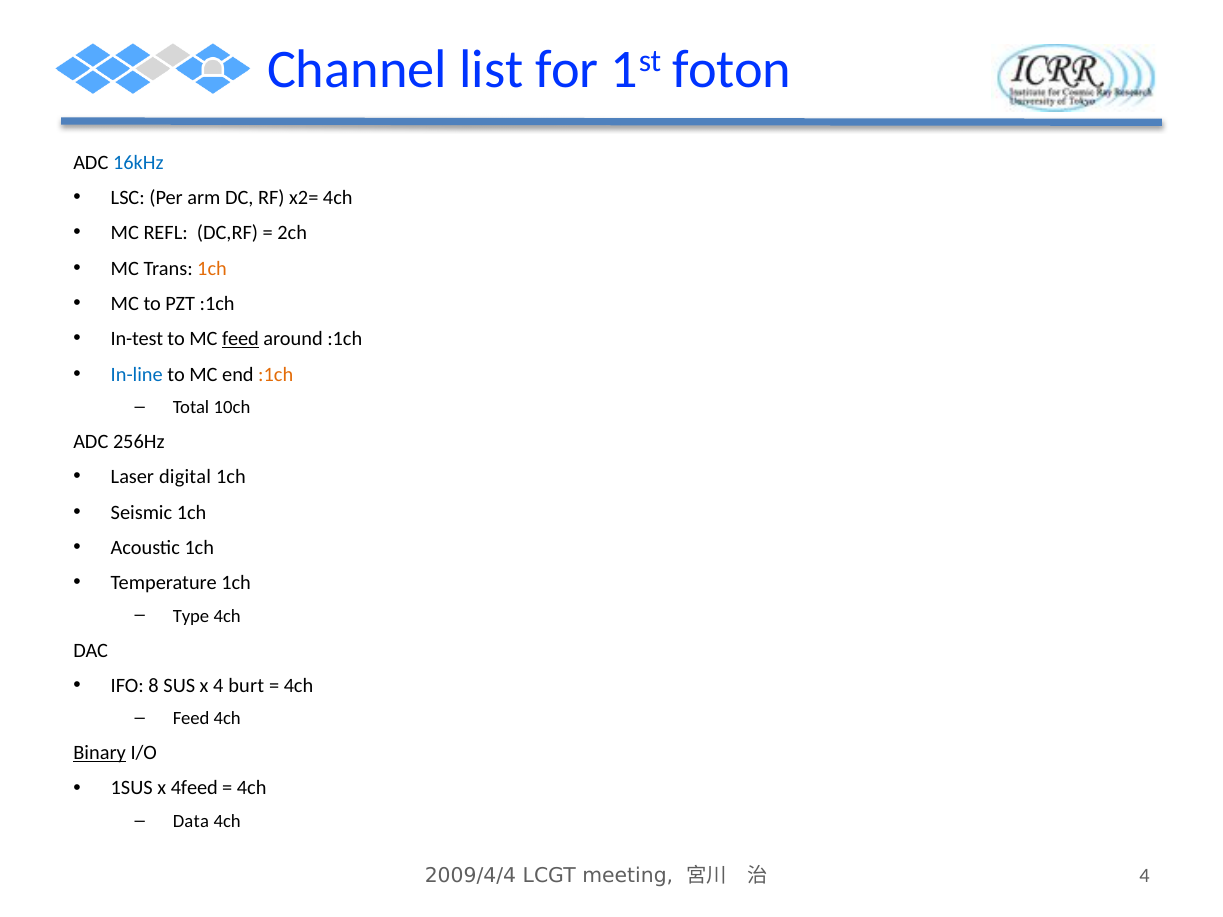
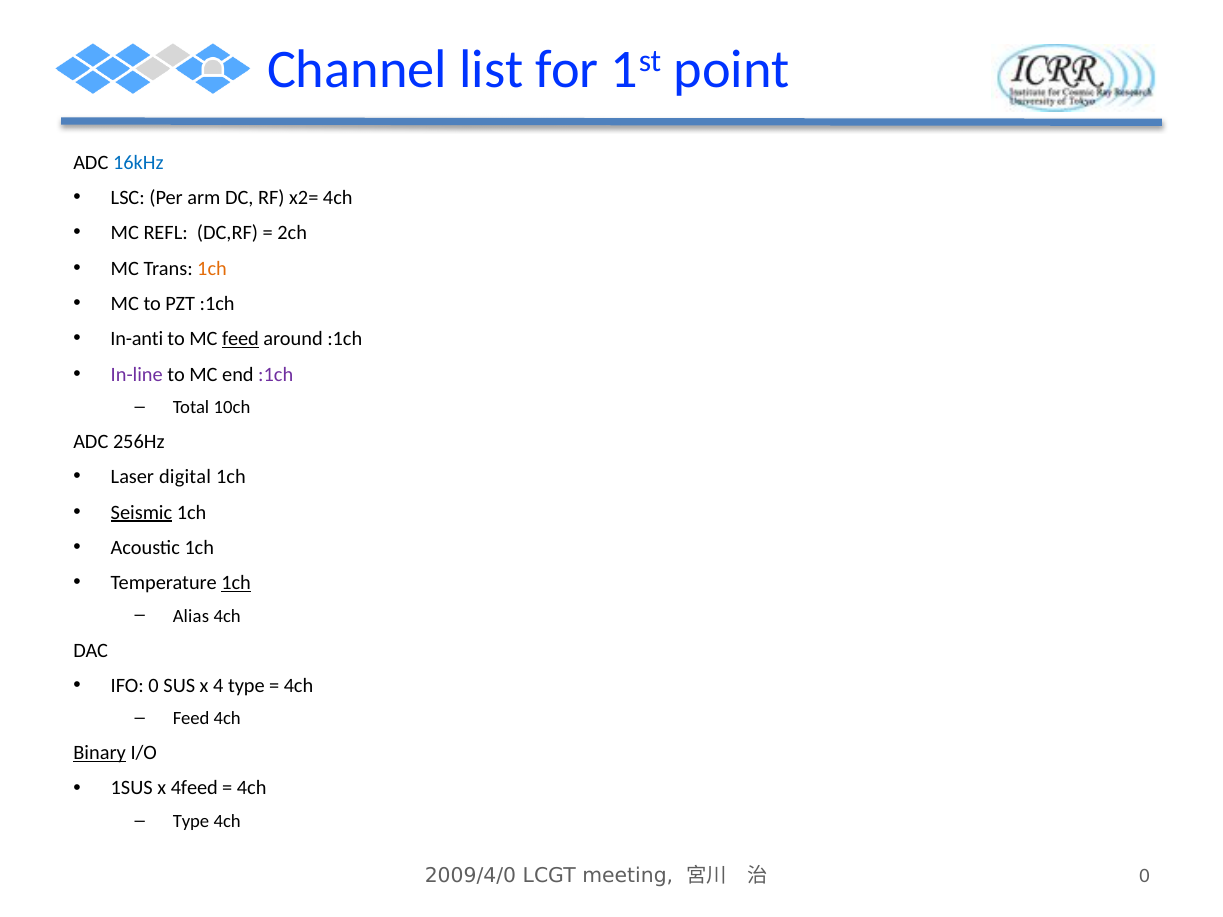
foton: foton -> point (732, 70)
In-test: In-test -> In-anti (137, 339)
In-line colour: blue -> purple (137, 374)
:1ch colour: orange -> purple (276, 374)
Seismic underline: none -> present (141, 512)
1ch underline: none -> present (236, 583)
Type: Type -> Alias (191, 616)
IFO 8: 8 -> 0 (154, 686)
4 burt: burt -> type (246, 686)
Data: Data -> Type (191, 821)
2009/4/4: 2009/4/4 -> 2009/4/0 (470, 876)
4: 4 -> 0 (1145, 876)
